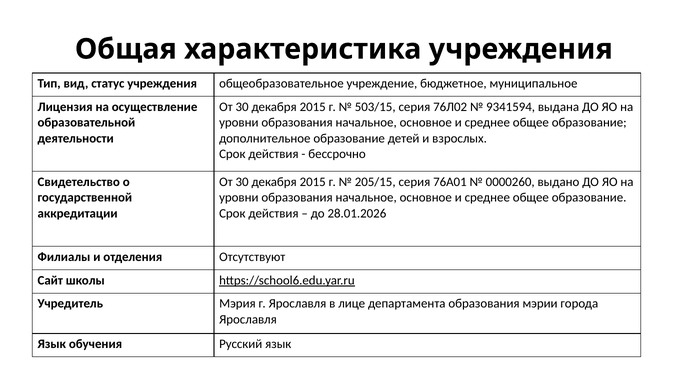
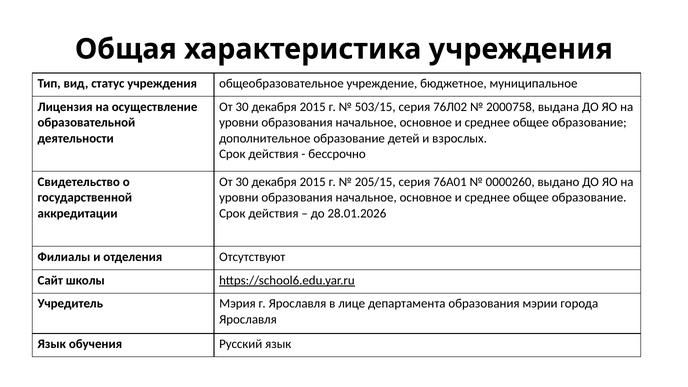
9341594: 9341594 -> 2000758 (511, 107)
